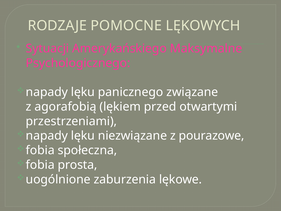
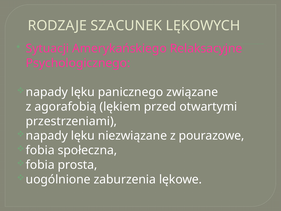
POMOCNE: POMOCNE -> SZACUNEK (126, 26)
Maksymalne: Maksymalne -> Relaksacyjne (206, 48)
